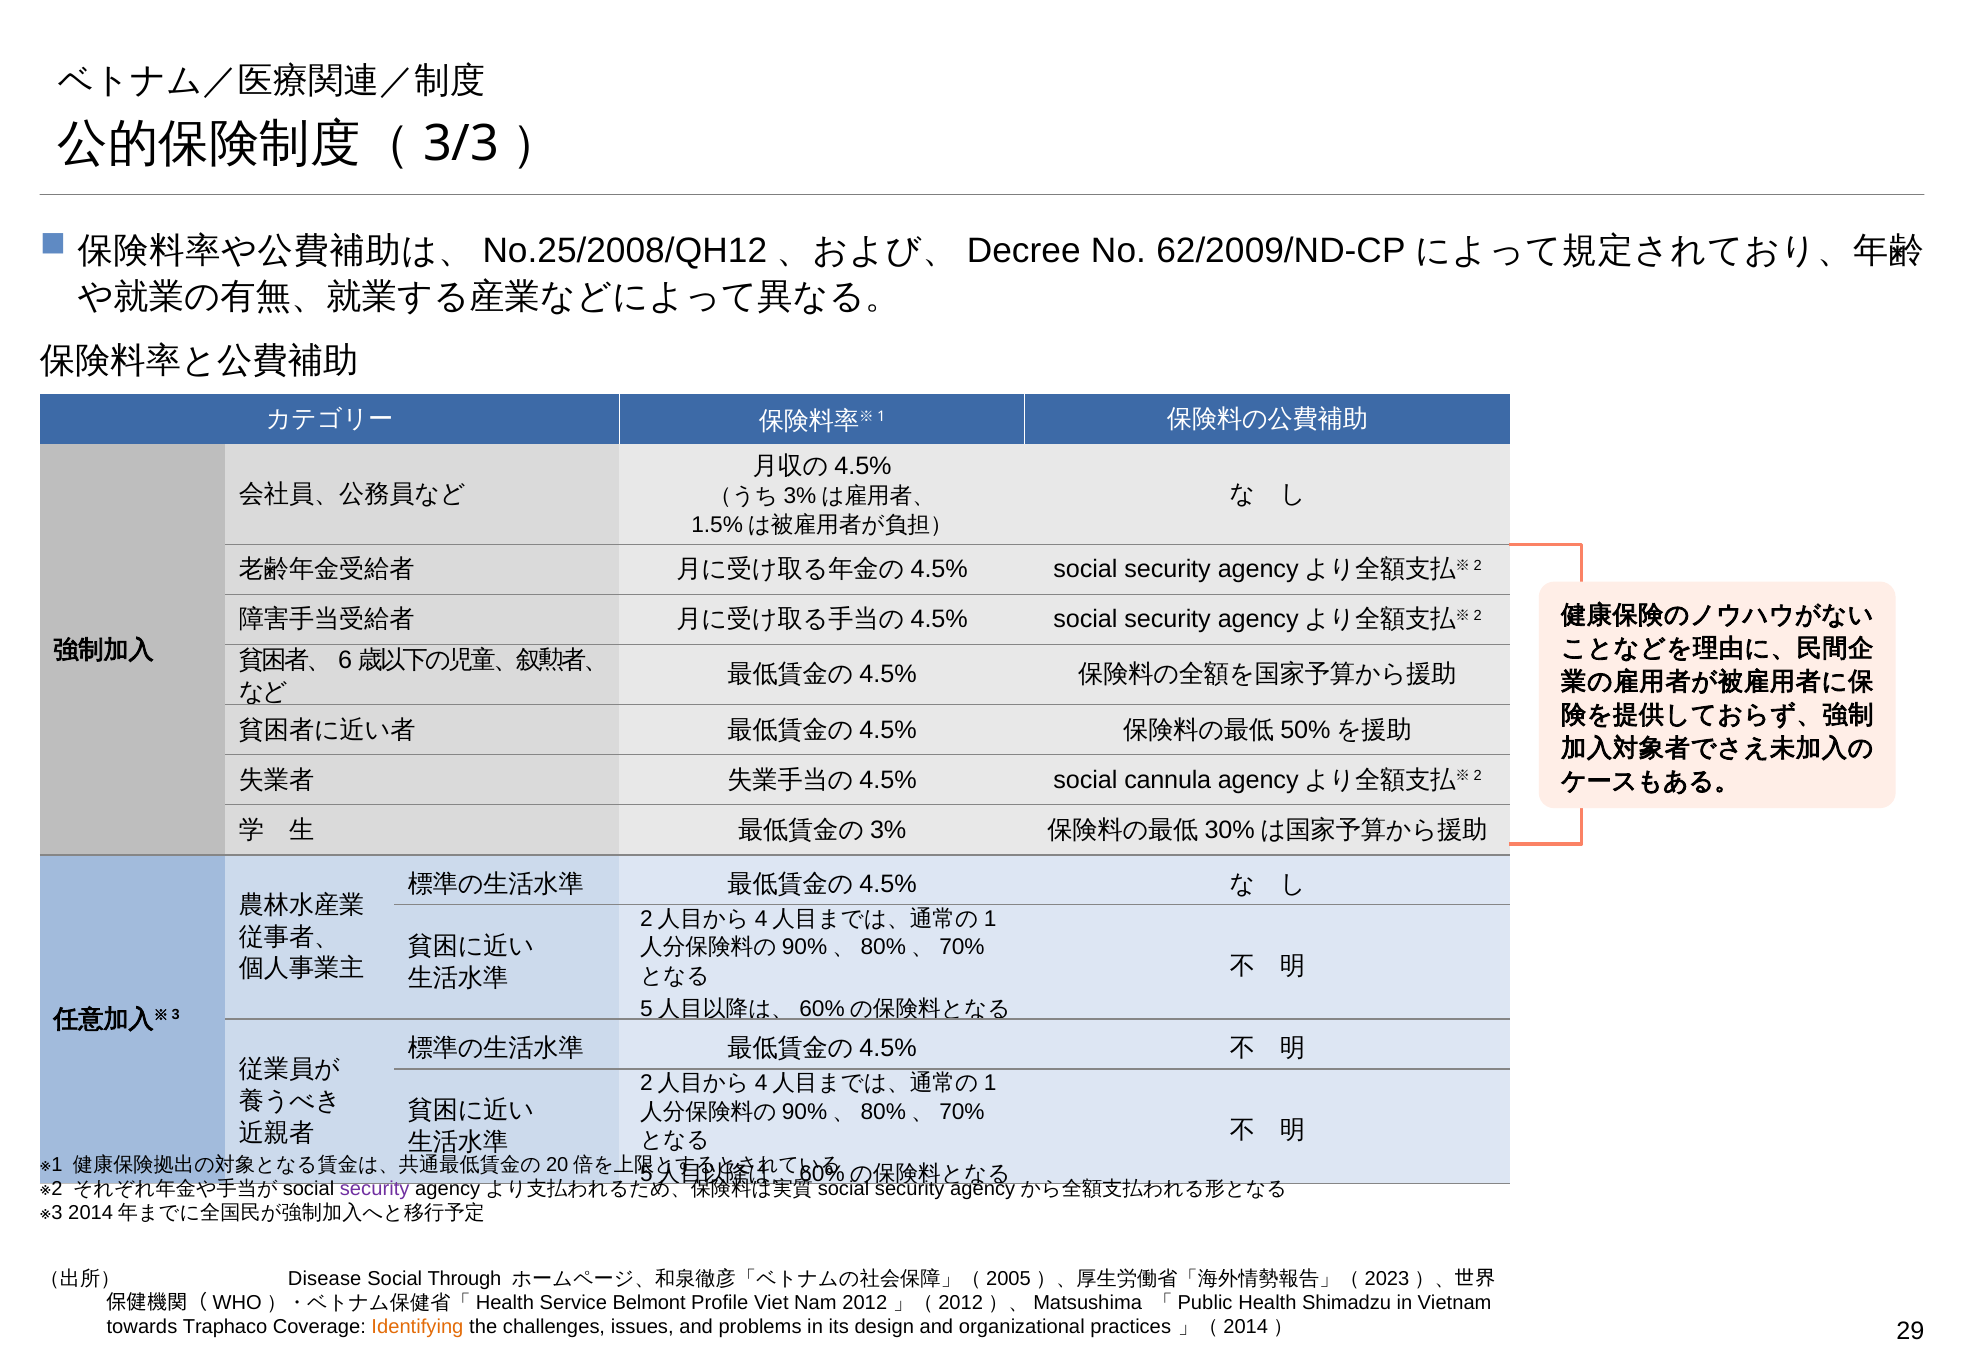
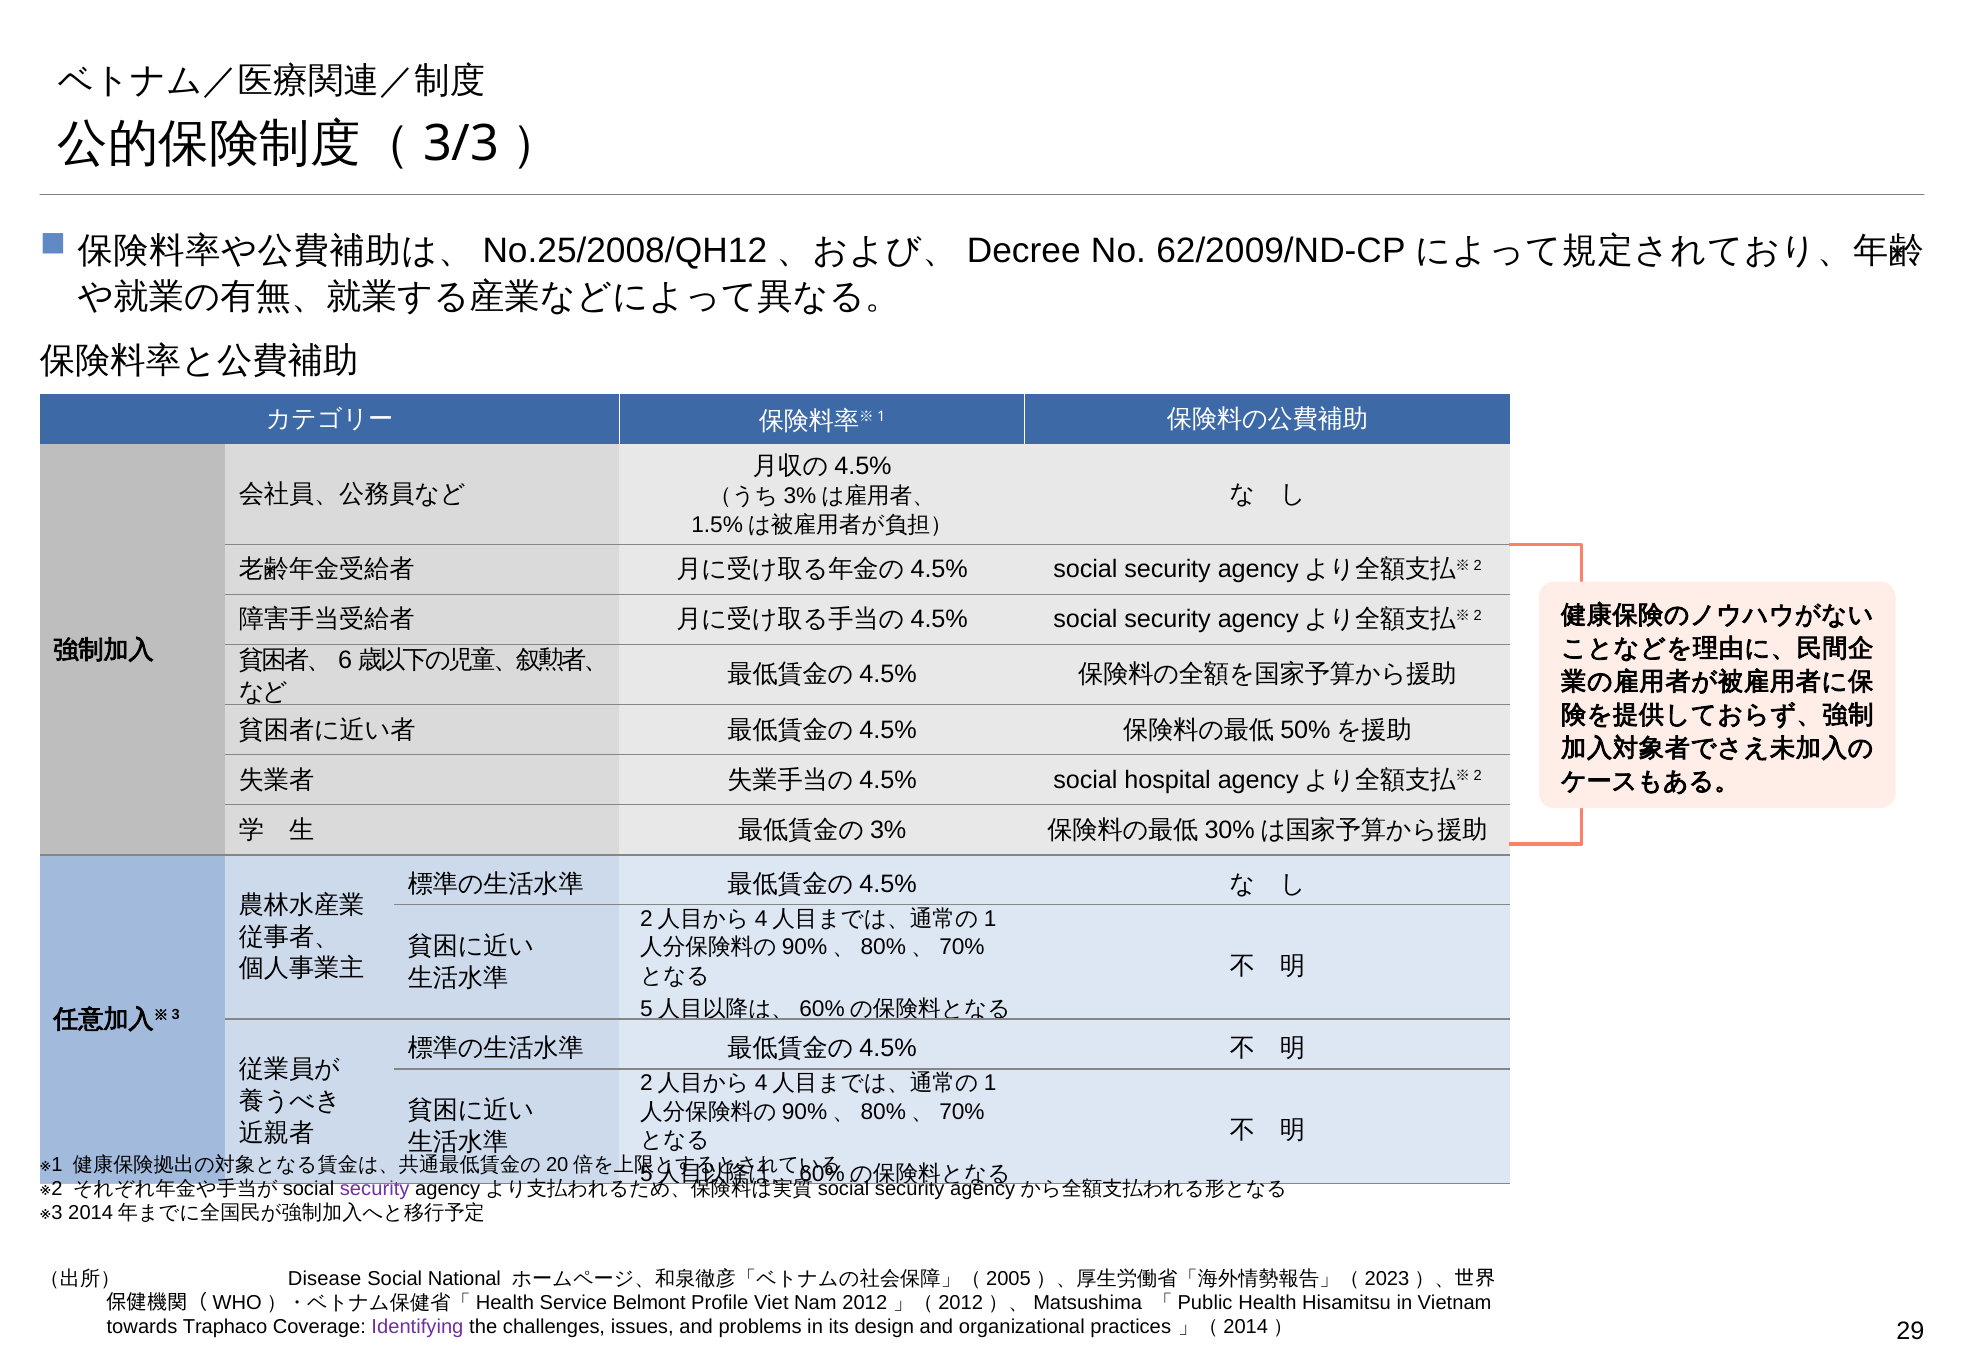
cannula: cannula -> hospital (1168, 780)
Through: Through -> National (464, 1279)
Shimadzu: Shimadzu -> Hisamitsu (1346, 1303)
Identifying colour: orange -> purple (417, 1327)
